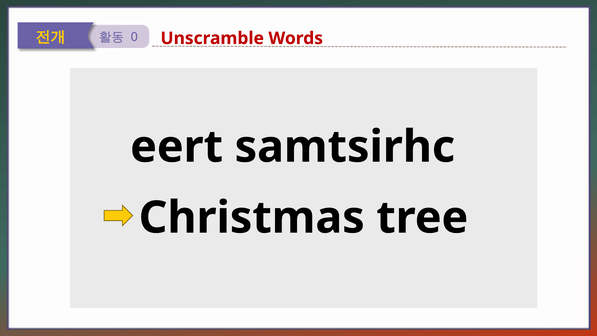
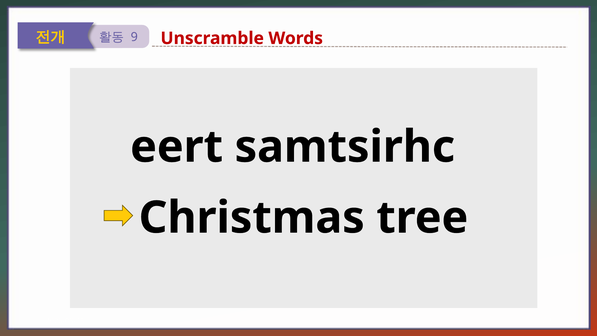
0: 0 -> 9 (134, 37)
